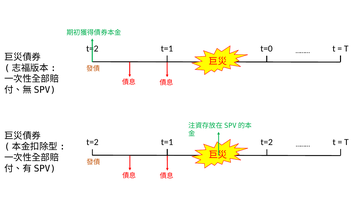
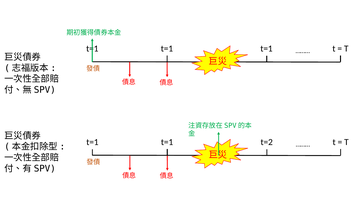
t=2: t=2 -> t=1 (92, 49)
t=0: t=0 -> t=1 (267, 49)
t=2: t=2 -> t=1 (92, 142)
